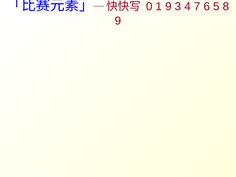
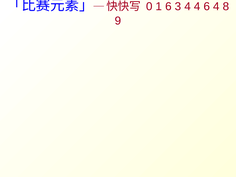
1 9: 9 -> 6 (168, 6)
4 7: 7 -> 4 (197, 6)
6 5: 5 -> 4 (216, 6)
